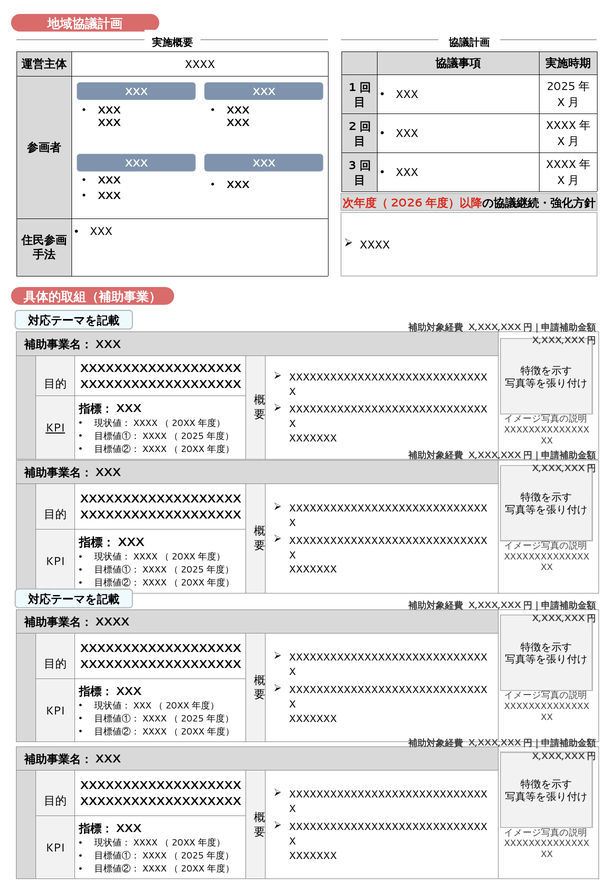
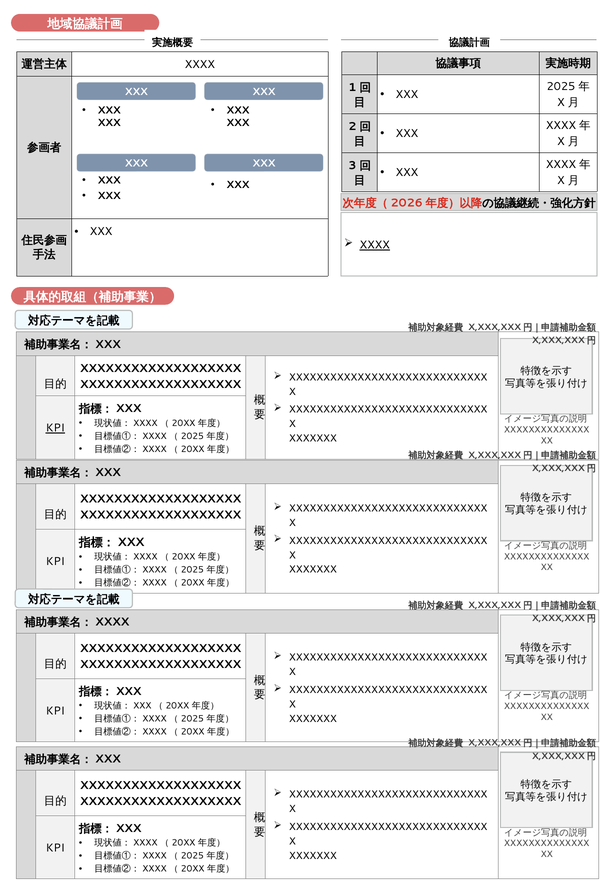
XXXX underline: none -> present (375, 245)
